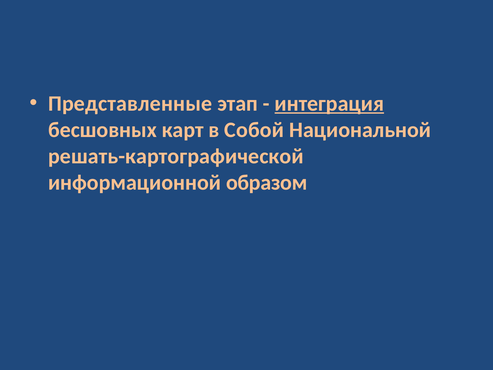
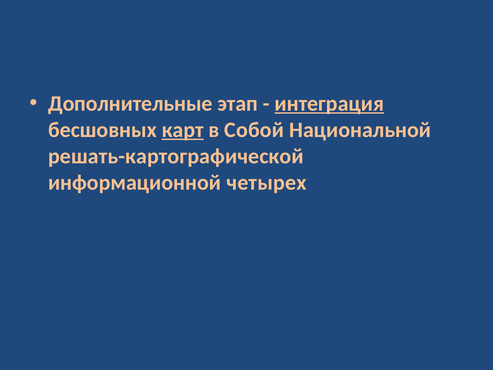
Представленные: Представленные -> Дополнительные (130, 103)
карт underline: none -> present (183, 130)
образом: образом -> четырех (266, 182)
